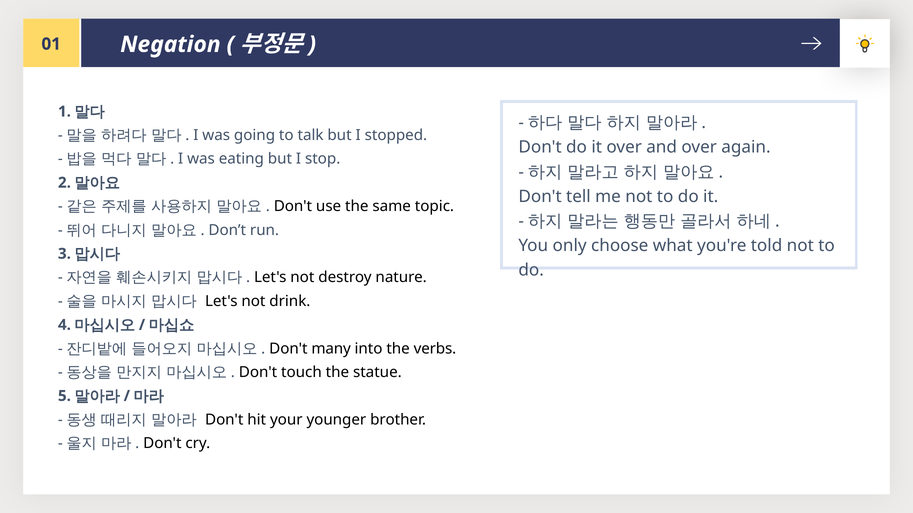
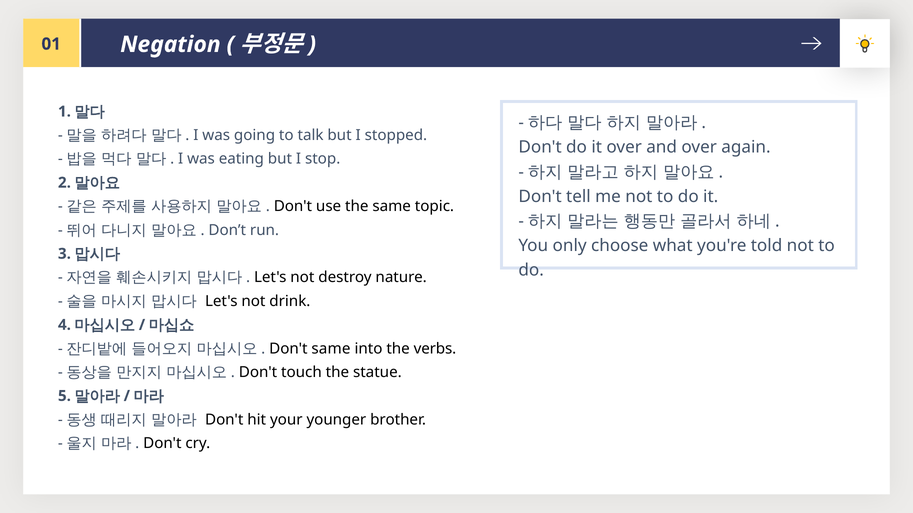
Don't many: many -> same (331, 349)
